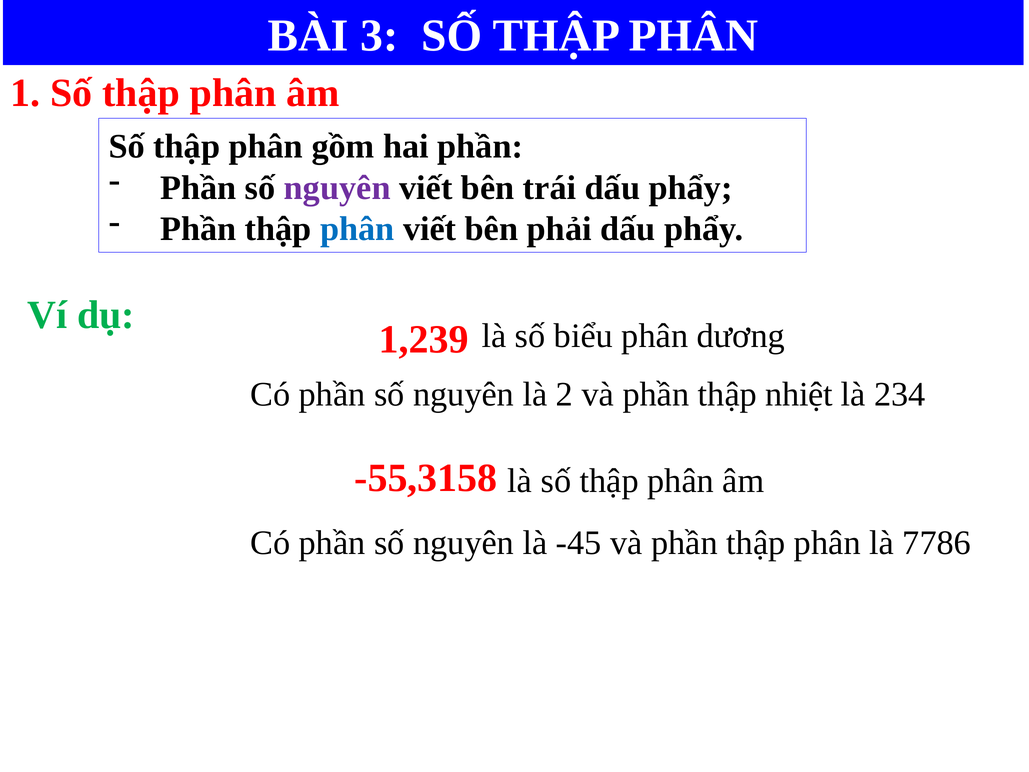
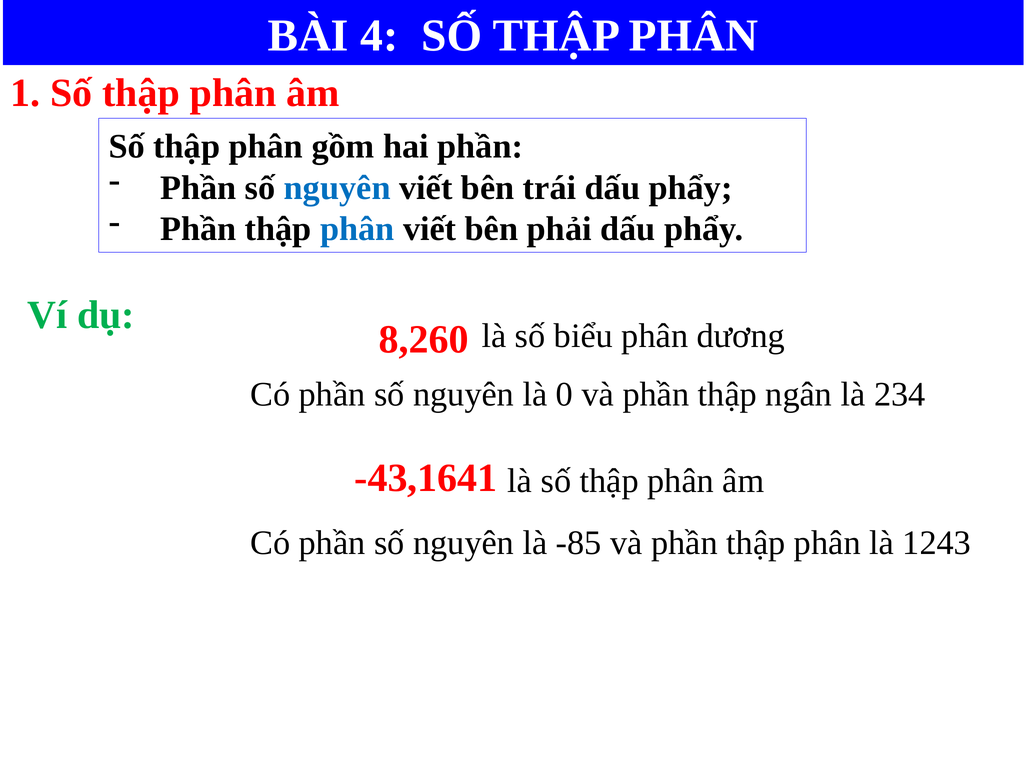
3: 3 -> 4 (379, 36)
nguyên colour: purple -> blue (337, 188)
1,239: 1,239 -> 8,260 (424, 339)
2: 2 -> 0 (565, 394)
nhiệt: nhiệt -> ngân (799, 394)
-55,3158: -55,3158 -> -43,1641 (426, 478)
-45: -45 -> -85 (579, 543)
7786: 7786 -> 1243 (937, 543)
